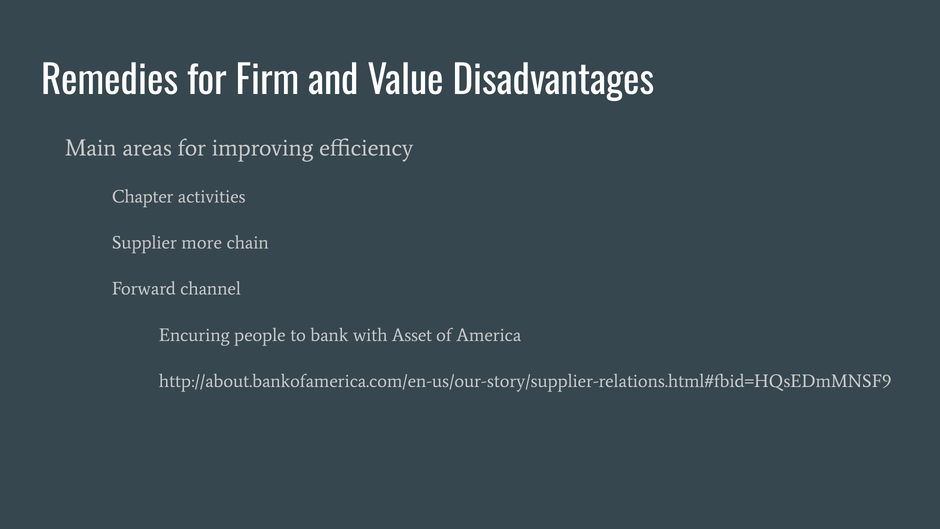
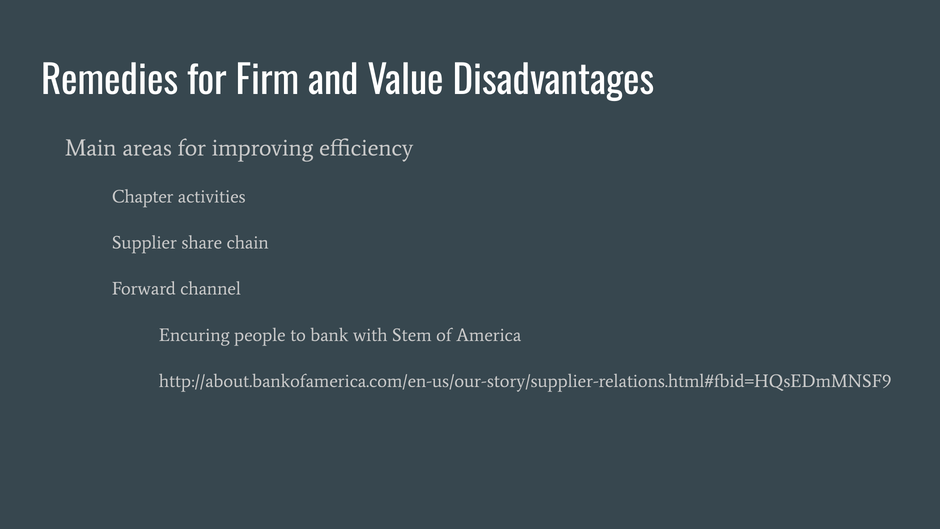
more: more -> share (202, 243)
Asset: Asset -> Stem (412, 335)
